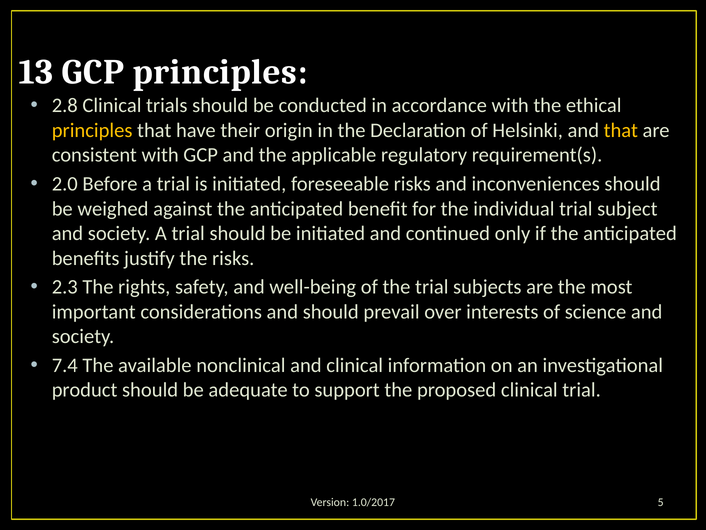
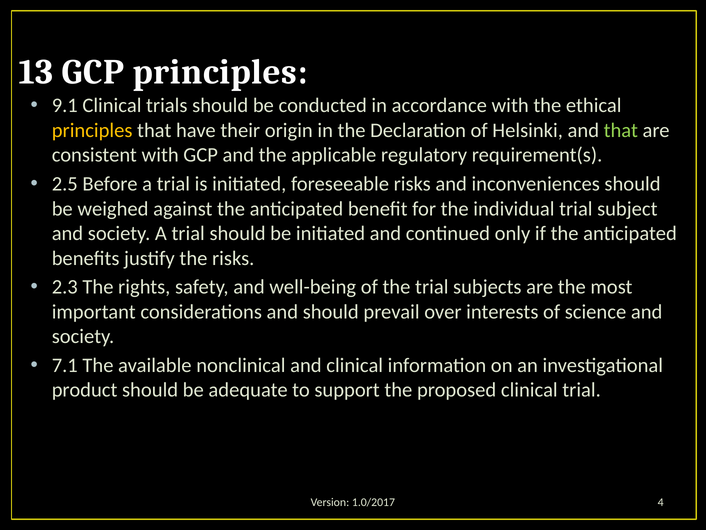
2.8: 2.8 -> 9.1 (65, 106)
that colour: yellow -> light green (621, 130)
2.0: 2.0 -> 2.5 (65, 184)
7.4: 7.4 -> 7.1 (65, 365)
5: 5 -> 4 (661, 502)
